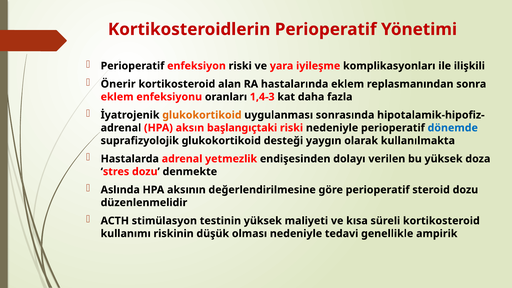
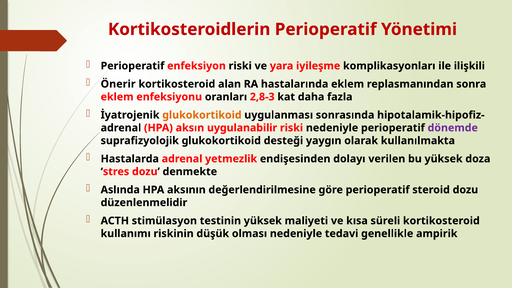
1,4-3: 1,4-3 -> 2,8-3 (262, 97)
başlangıçtaki: başlangıçtaki -> uygulanabilir (242, 128)
dönemde colour: blue -> purple (453, 128)
